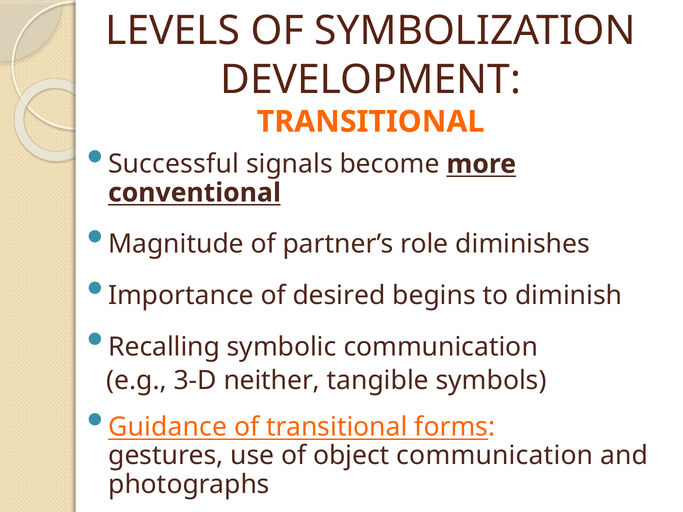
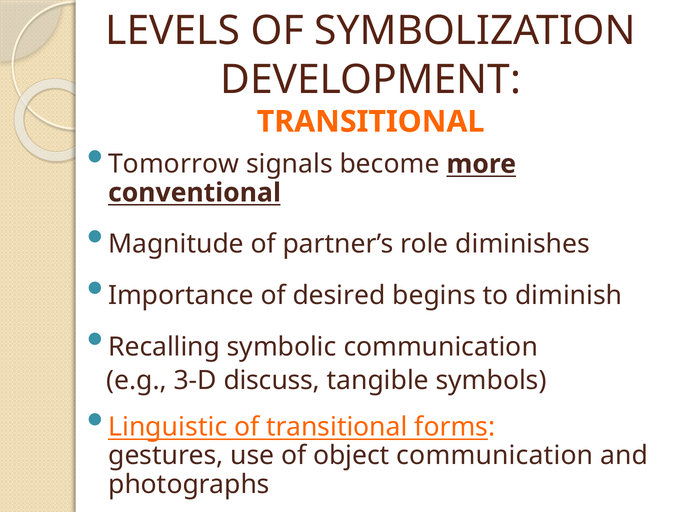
Successful: Successful -> Tomorrow (174, 164)
neither: neither -> discuss (272, 381)
Guidance: Guidance -> Linguistic (168, 427)
